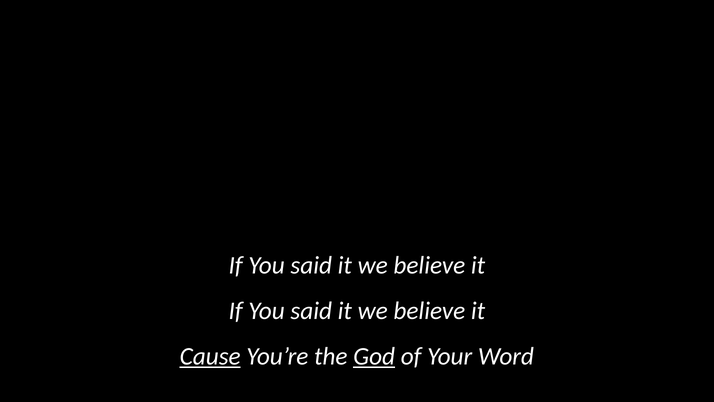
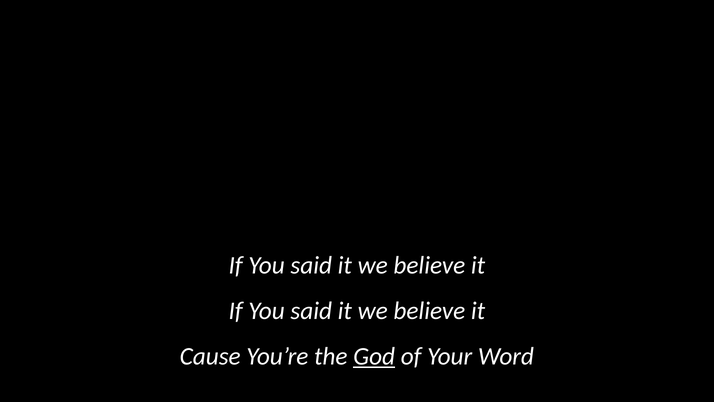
Cause underline: present -> none (210, 356)
